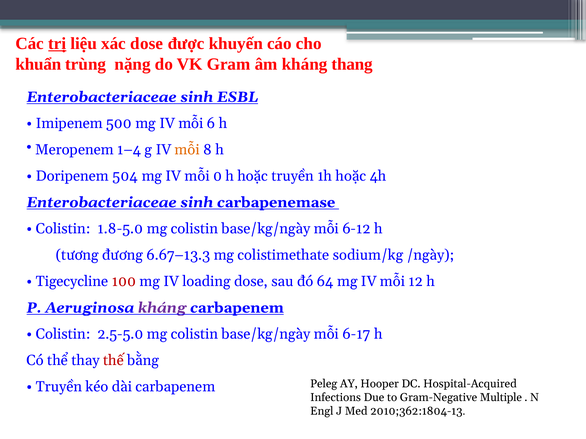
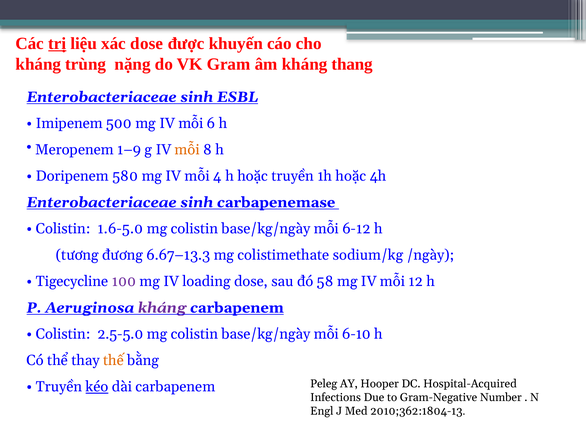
khuẩn: khuẩn -> kháng (38, 64)
1–4: 1–4 -> 1–9 (129, 150)
504: 504 -> 580 (125, 176)
0: 0 -> 4 (217, 176)
1.8-5.0: 1.8-5.0 -> 1.6-5.0 (120, 229)
100 colour: red -> purple (124, 282)
64: 64 -> 58 (325, 282)
6-17: 6-17 -> 6-10 (357, 334)
thế colour: red -> orange (113, 361)
kéo underline: none -> present (97, 387)
Multiple: Multiple -> Number (501, 398)
